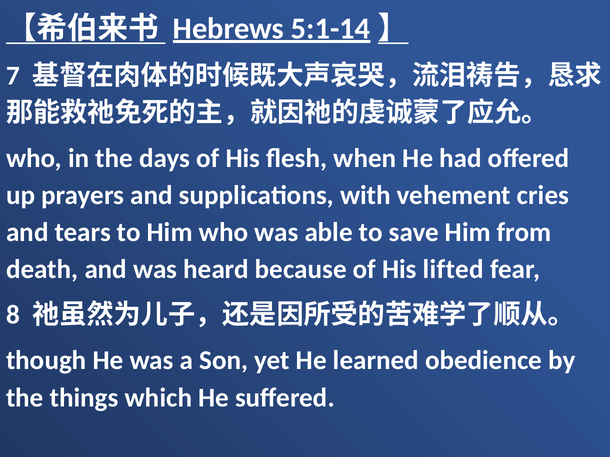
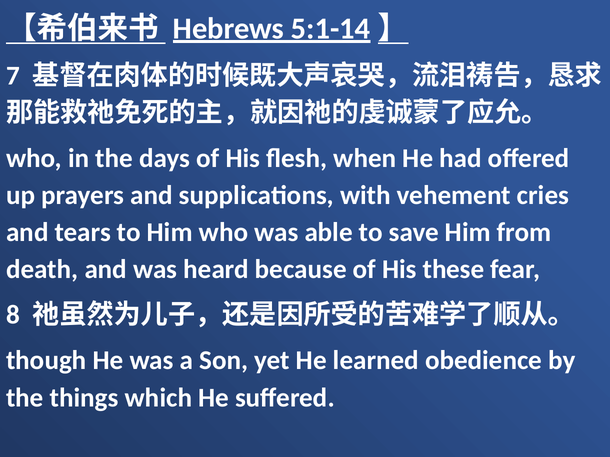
lifted: lifted -> these (454, 270)
